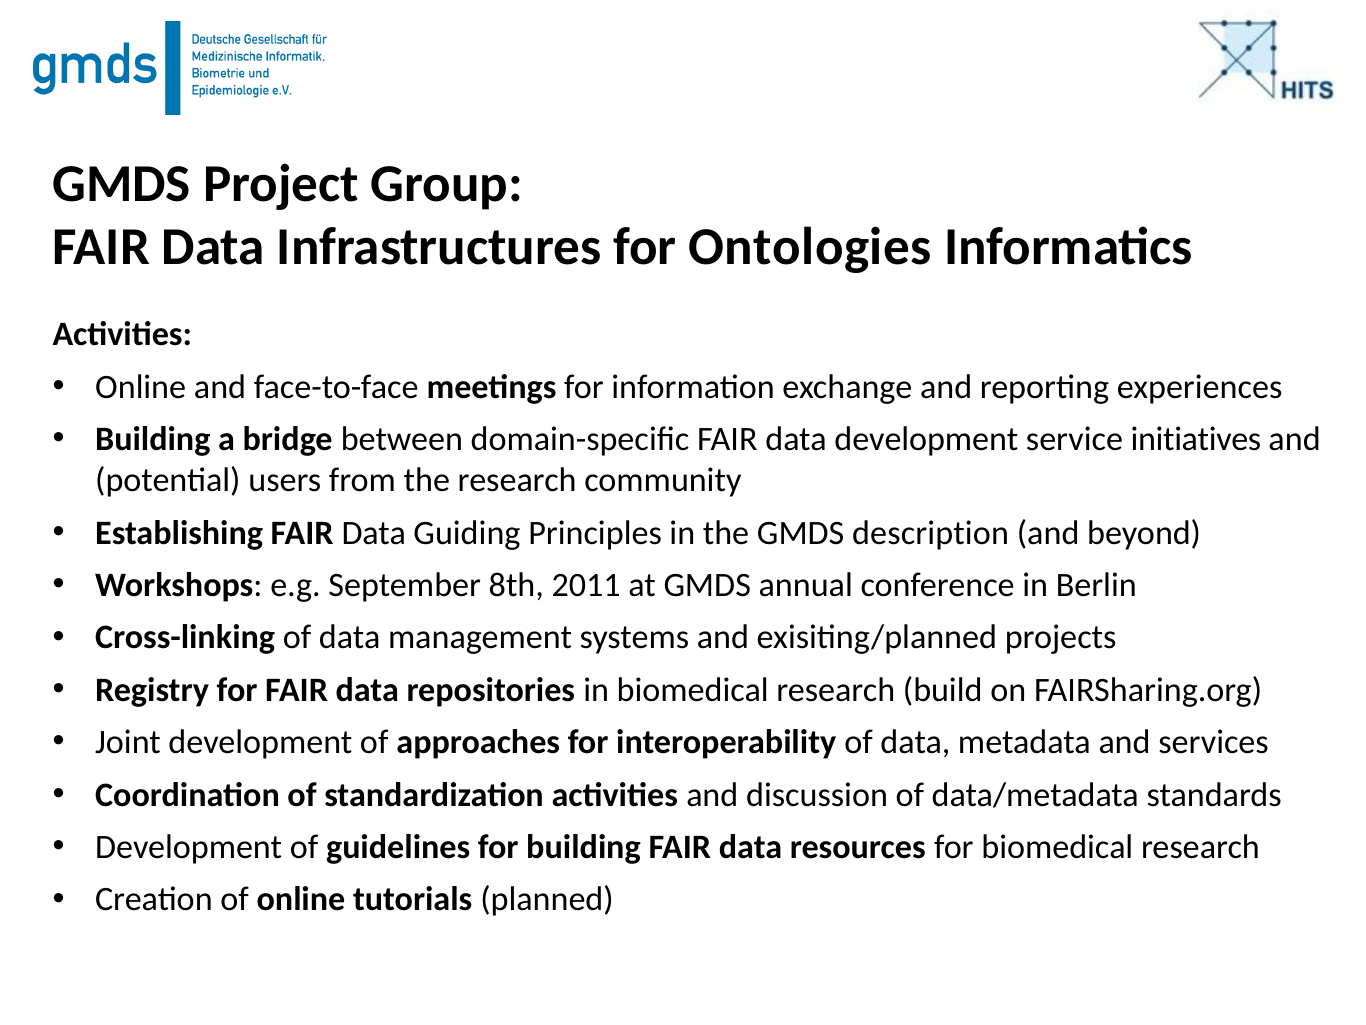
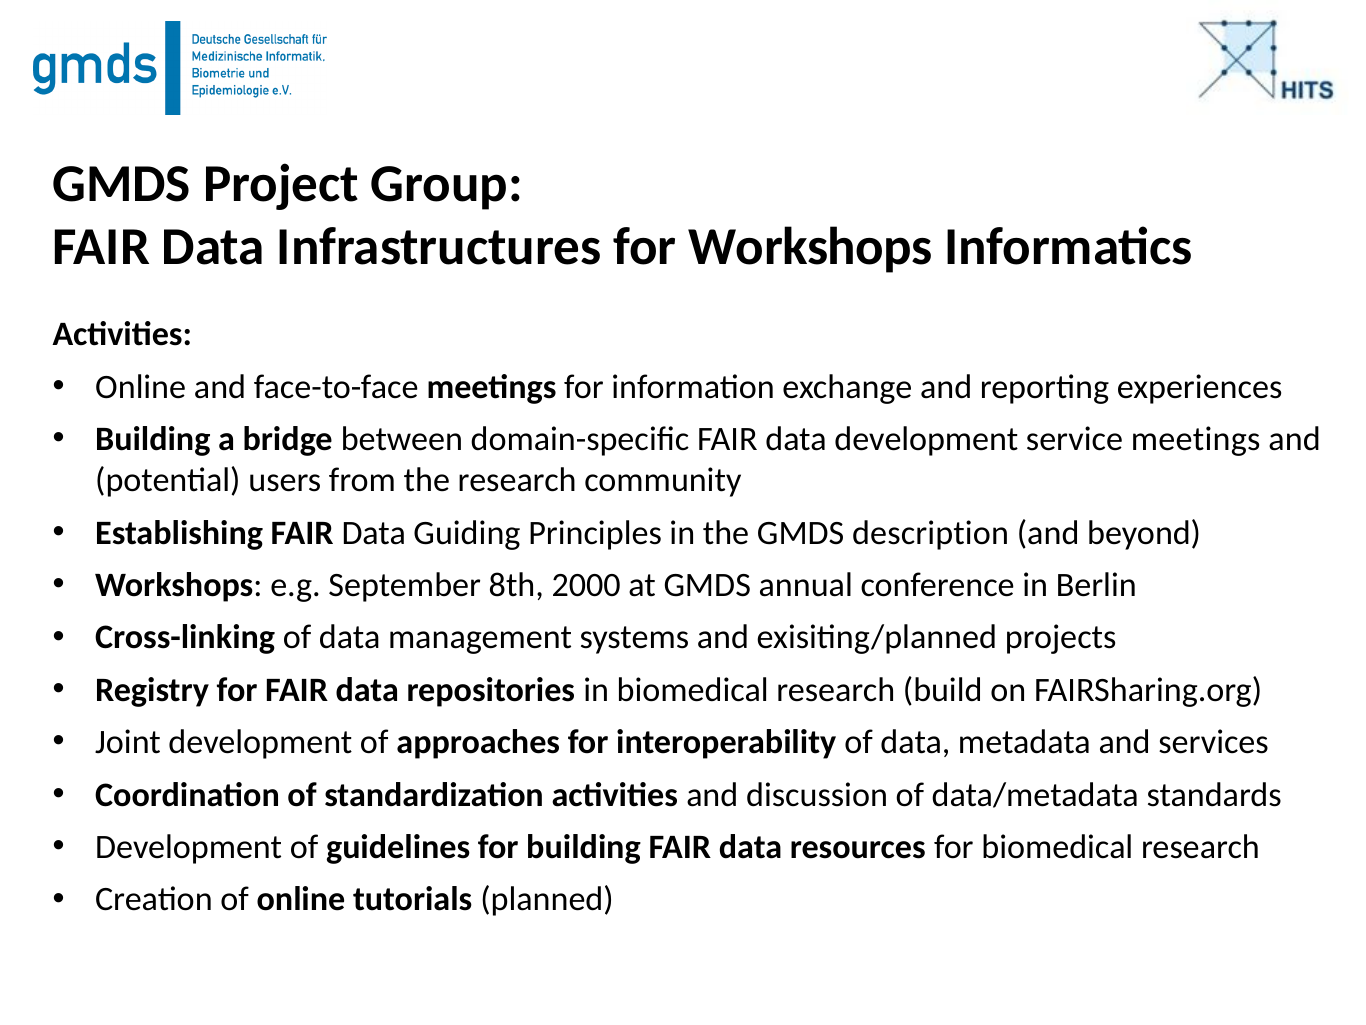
for Ontologies: Ontologies -> Workshops (811, 247)
service initiatives: initiatives -> meetings (1196, 439)
2011: 2011 -> 2000 (586, 585)
